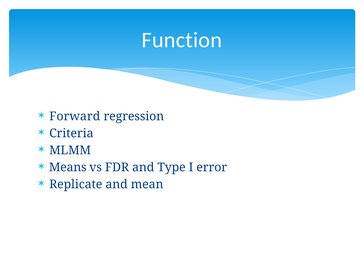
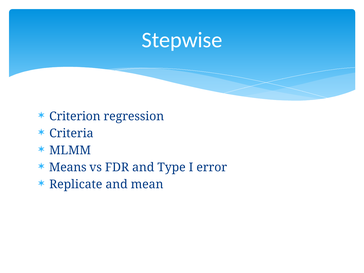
Function: Function -> Stepwise (182, 40)
Forward: Forward -> Criterion (75, 116)
